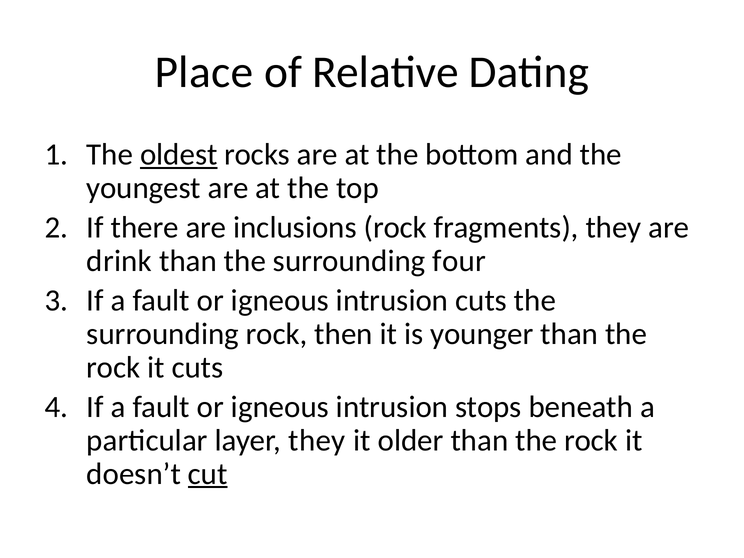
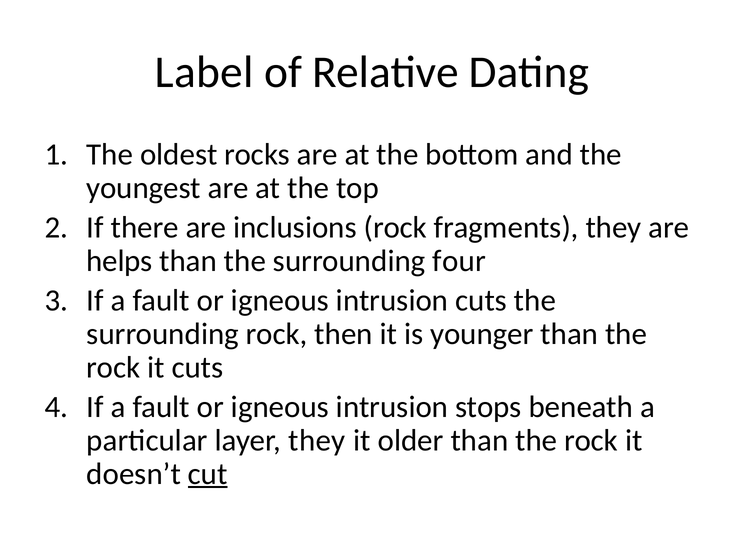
Place: Place -> Label (204, 72)
oldest underline: present -> none (179, 155)
drink: drink -> helps (120, 261)
